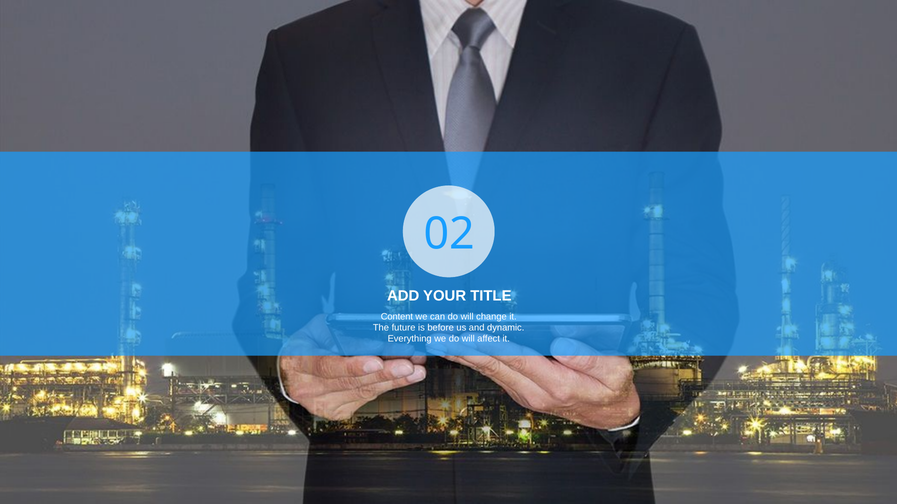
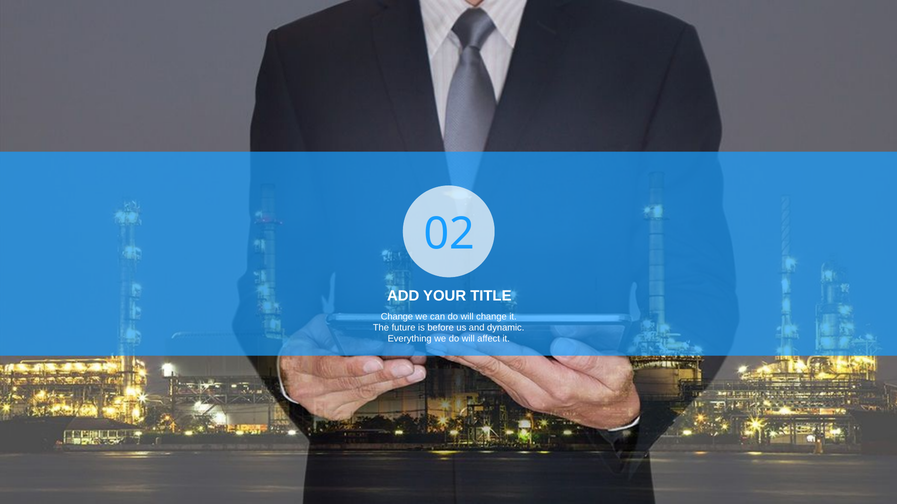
Content: Content -> Change (397, 317)
